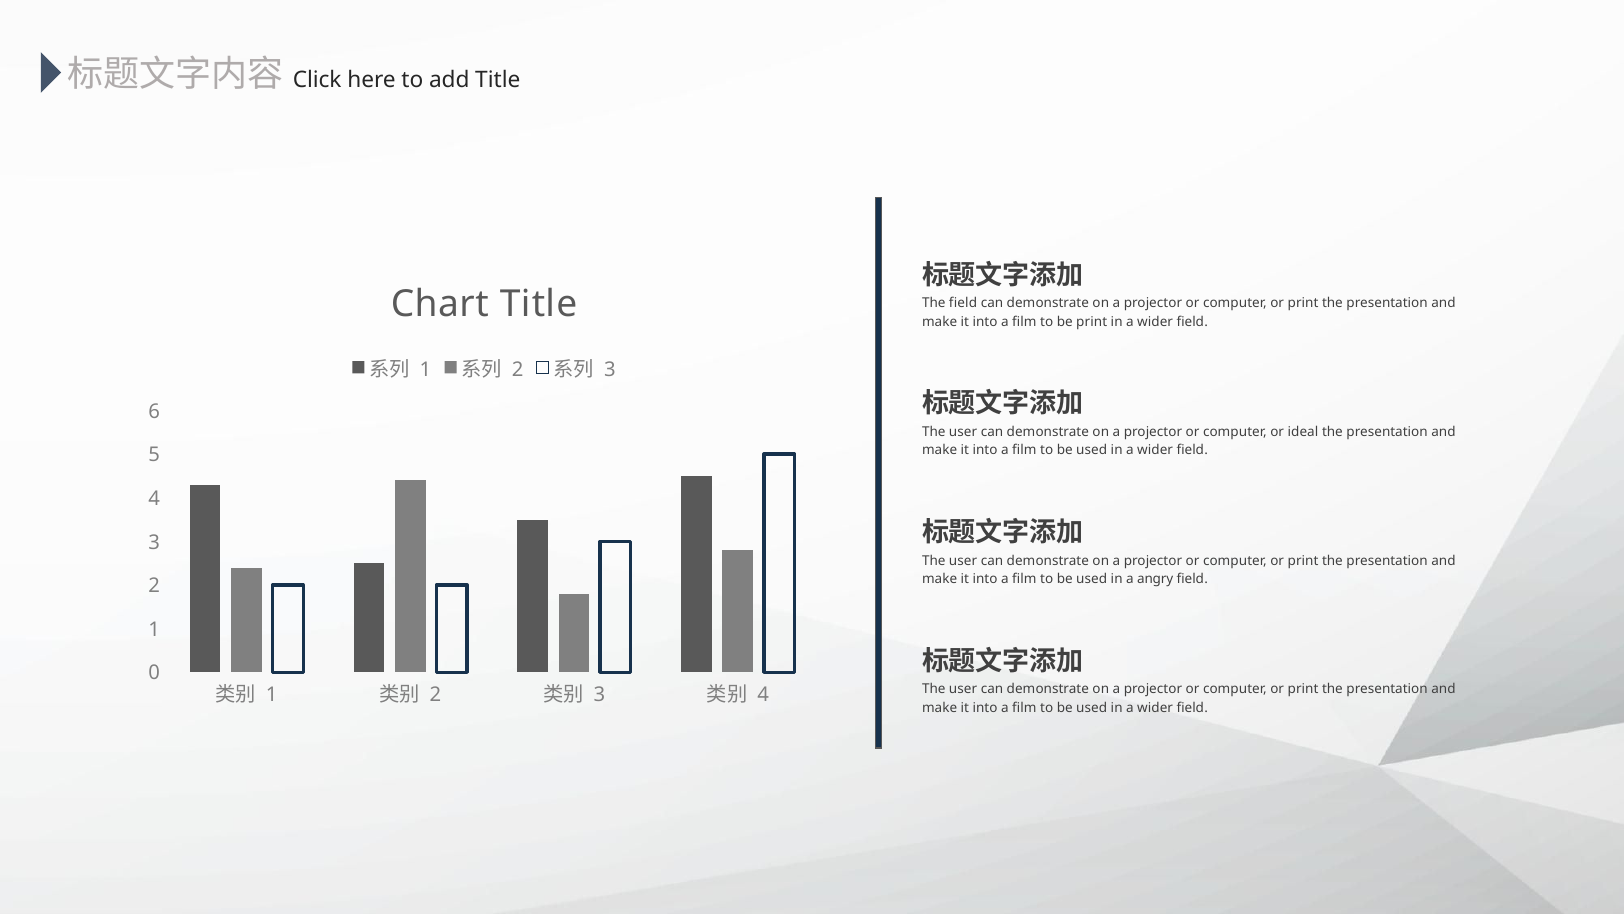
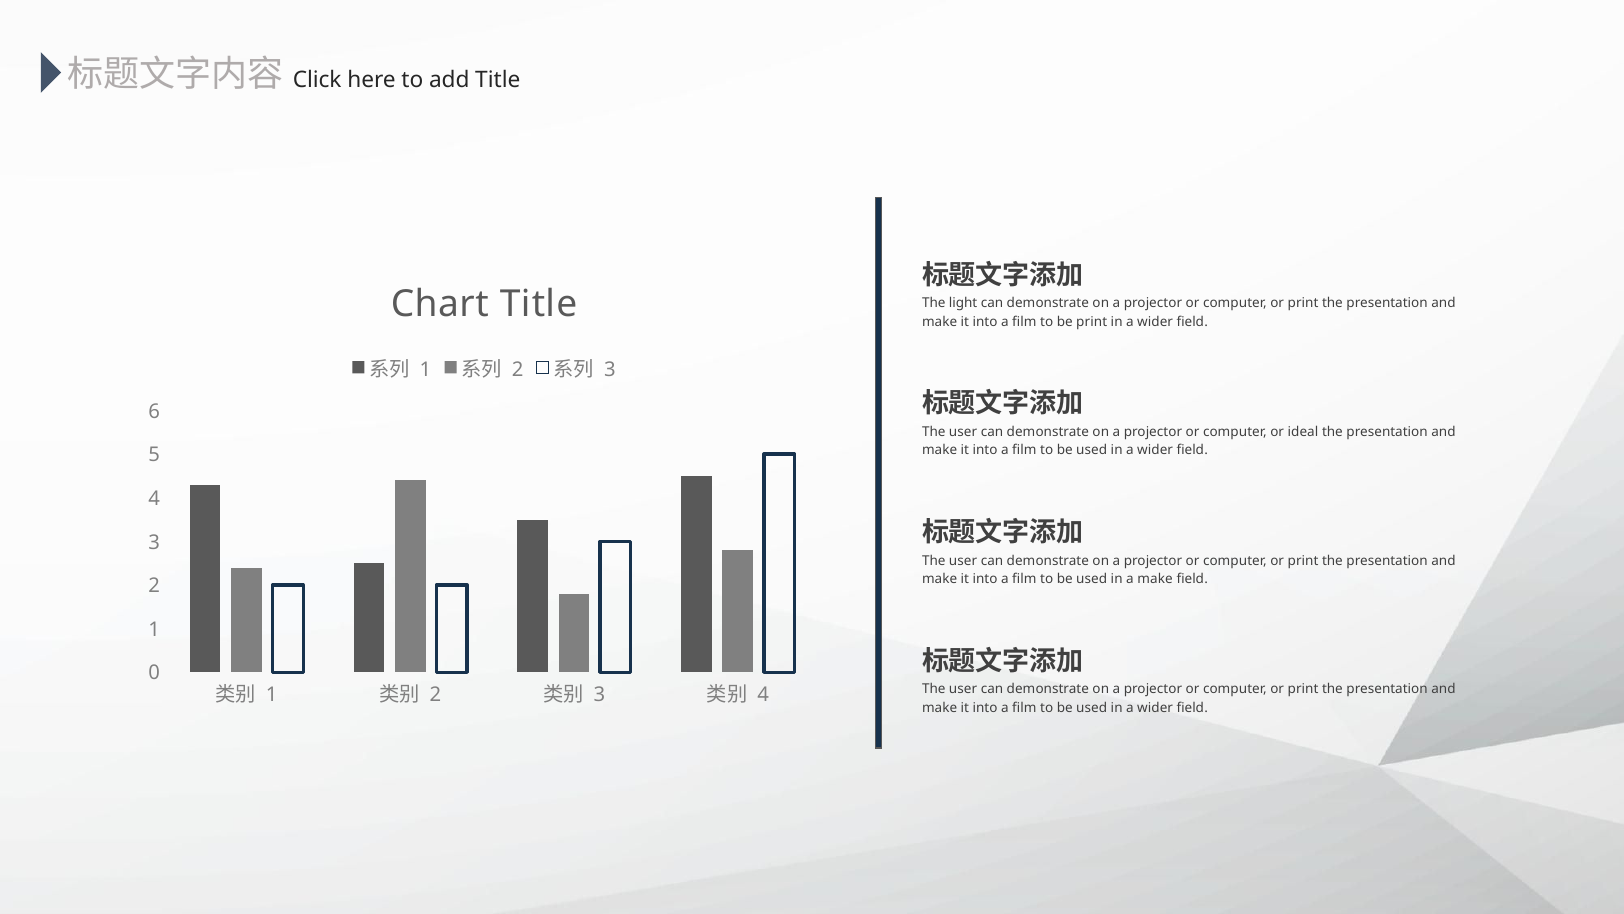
The field: field -> light (963, 303)
a angry: angry -> make (1155, 579)
